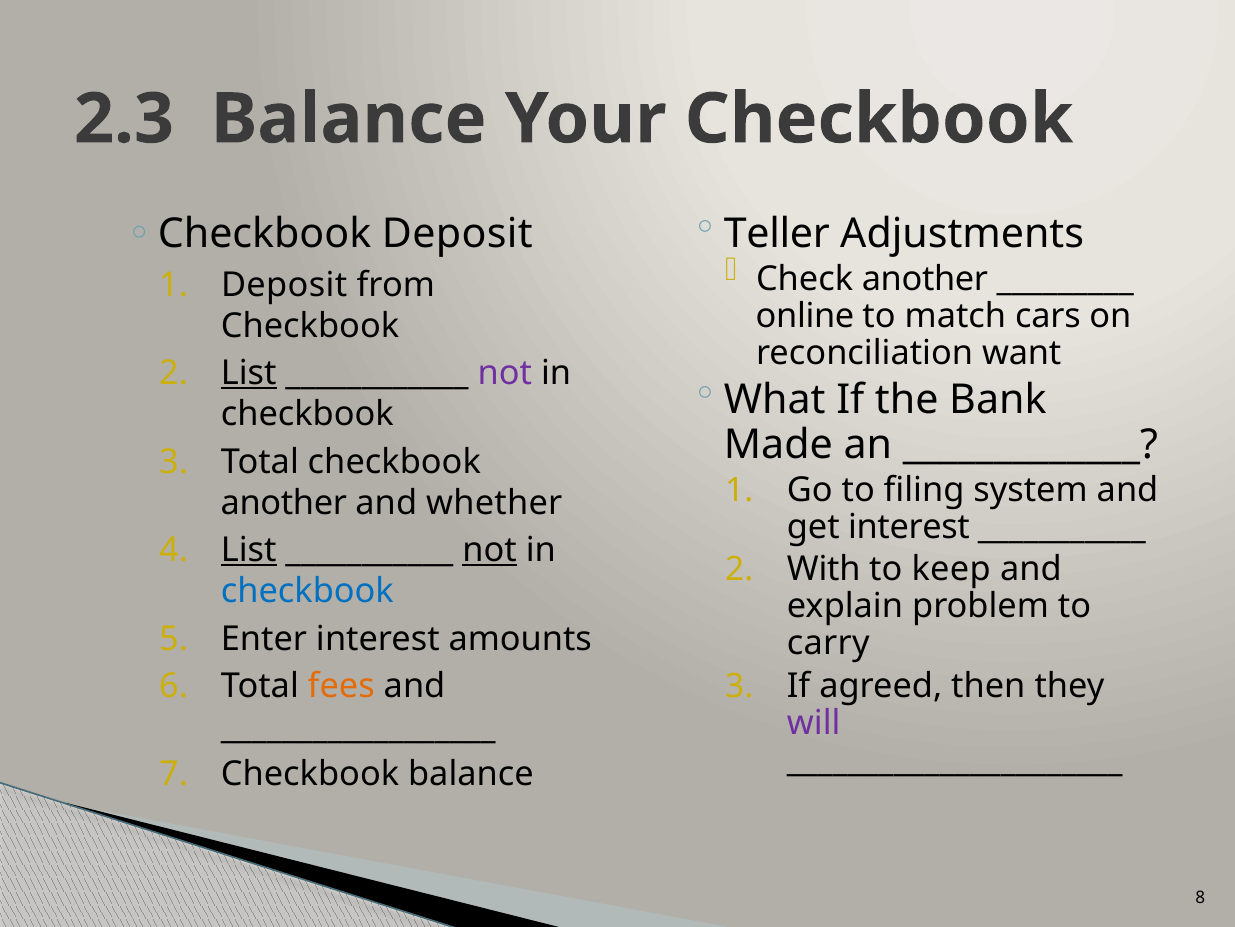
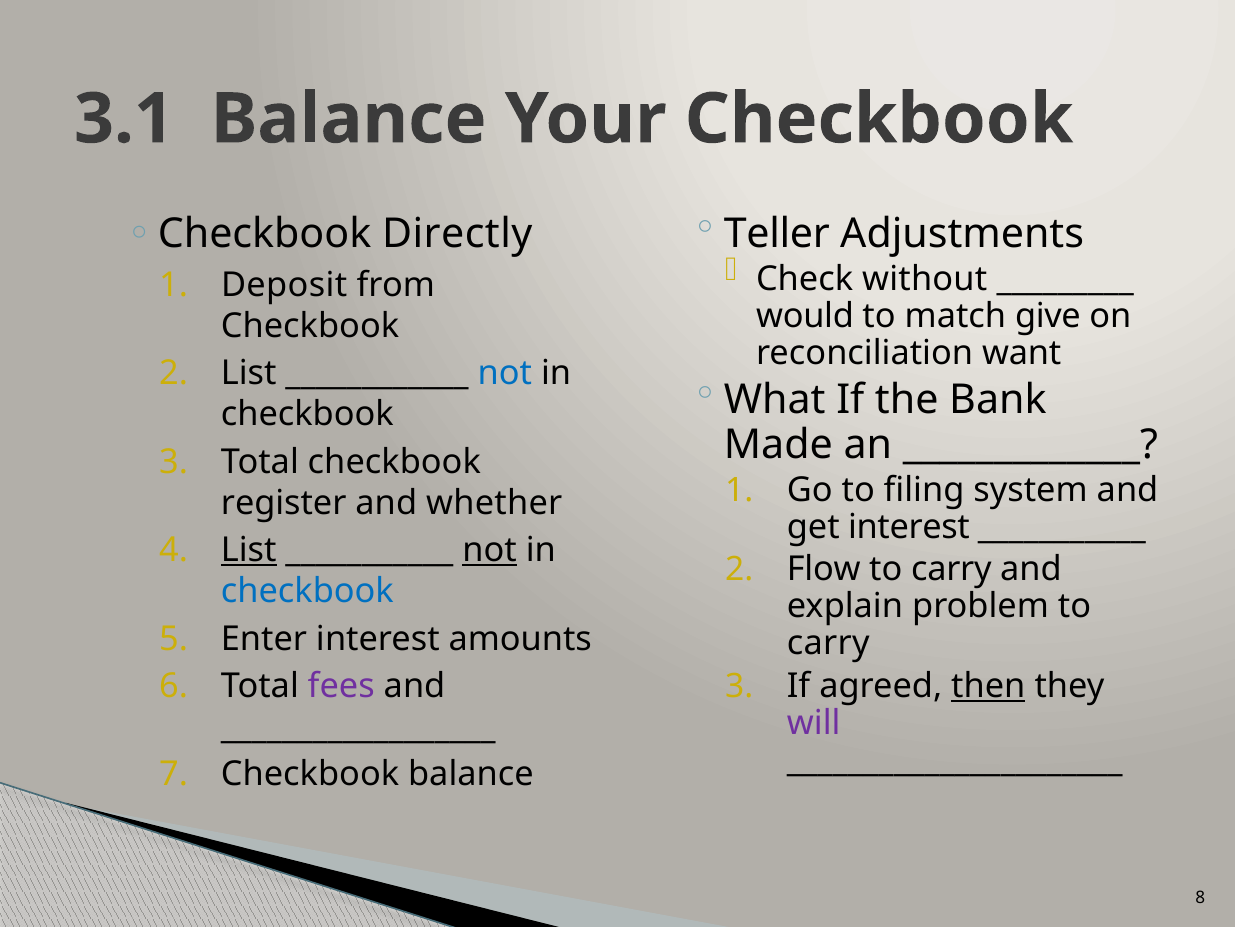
2.3: 2.3 -> 3.1 (124, 119)
Checkbook Deposit: Deposit -> Directly (457, 234)
Check another: another -> without (925, 279)
online: online -> would (805, 316)
cars: cars -> give (1048, 316)
List underline: present -> none (249, 373)
not colour: purple -> blue (505, 373)
another: another -> register (284, 503)
With: With -> Flow (824, 569)
keep: keep -> carry (951, 569)
fees colour: orange -> purple (341, 686)
then underline: none -> present (988, 685)
